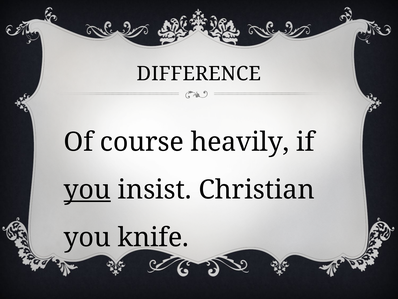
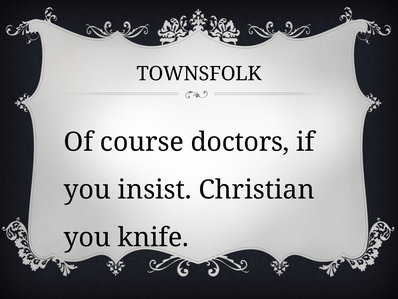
DIFFERENCE: DIFFERENCE -> TOWNSFOLK (199, 74)
heavily: heavily -> doctors (240, 142)
you underline: present -> none (87, 190)
